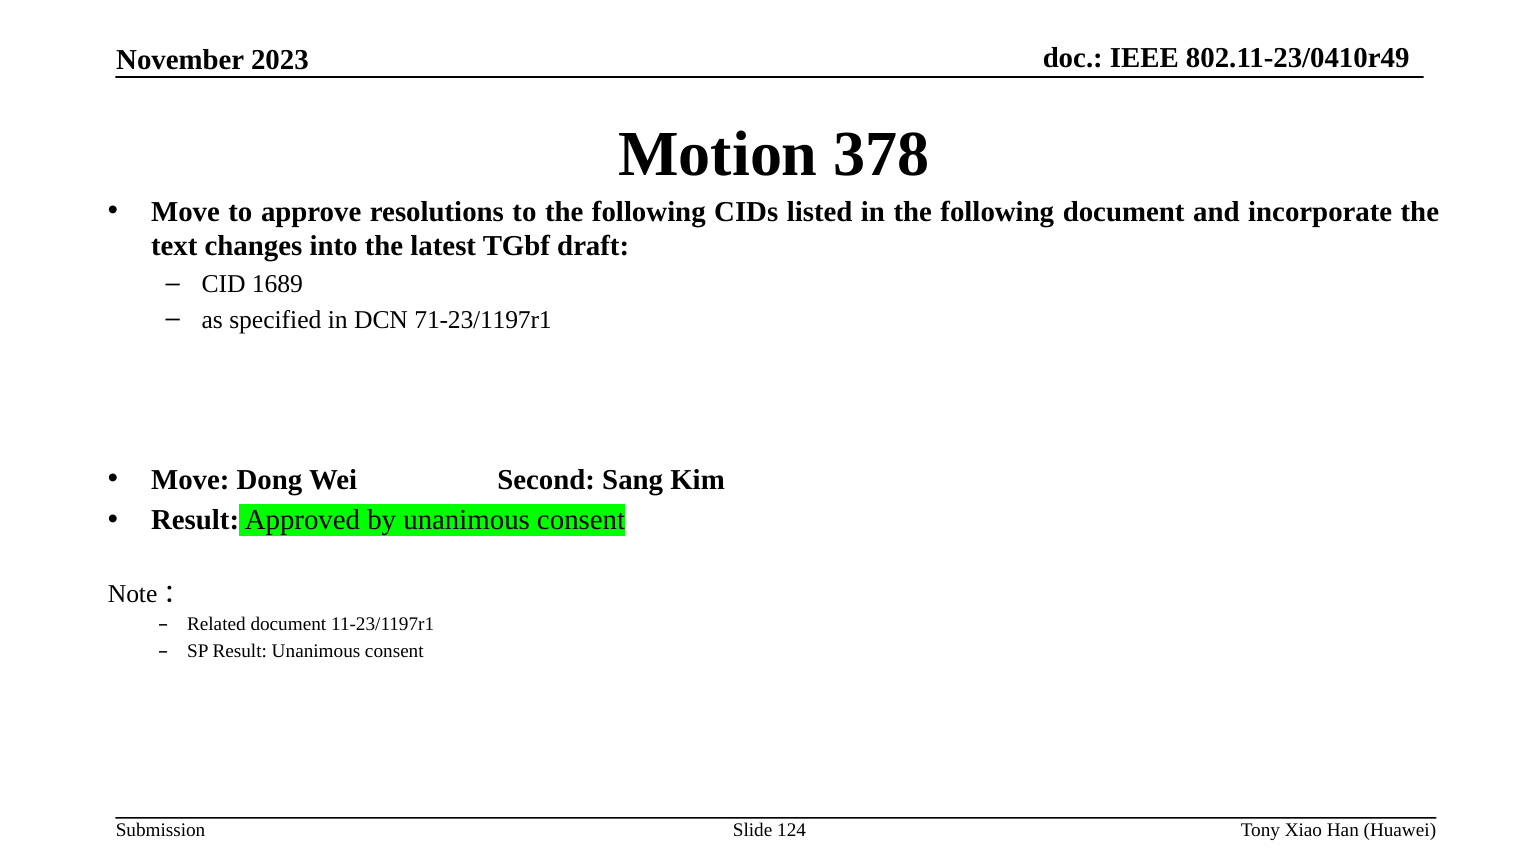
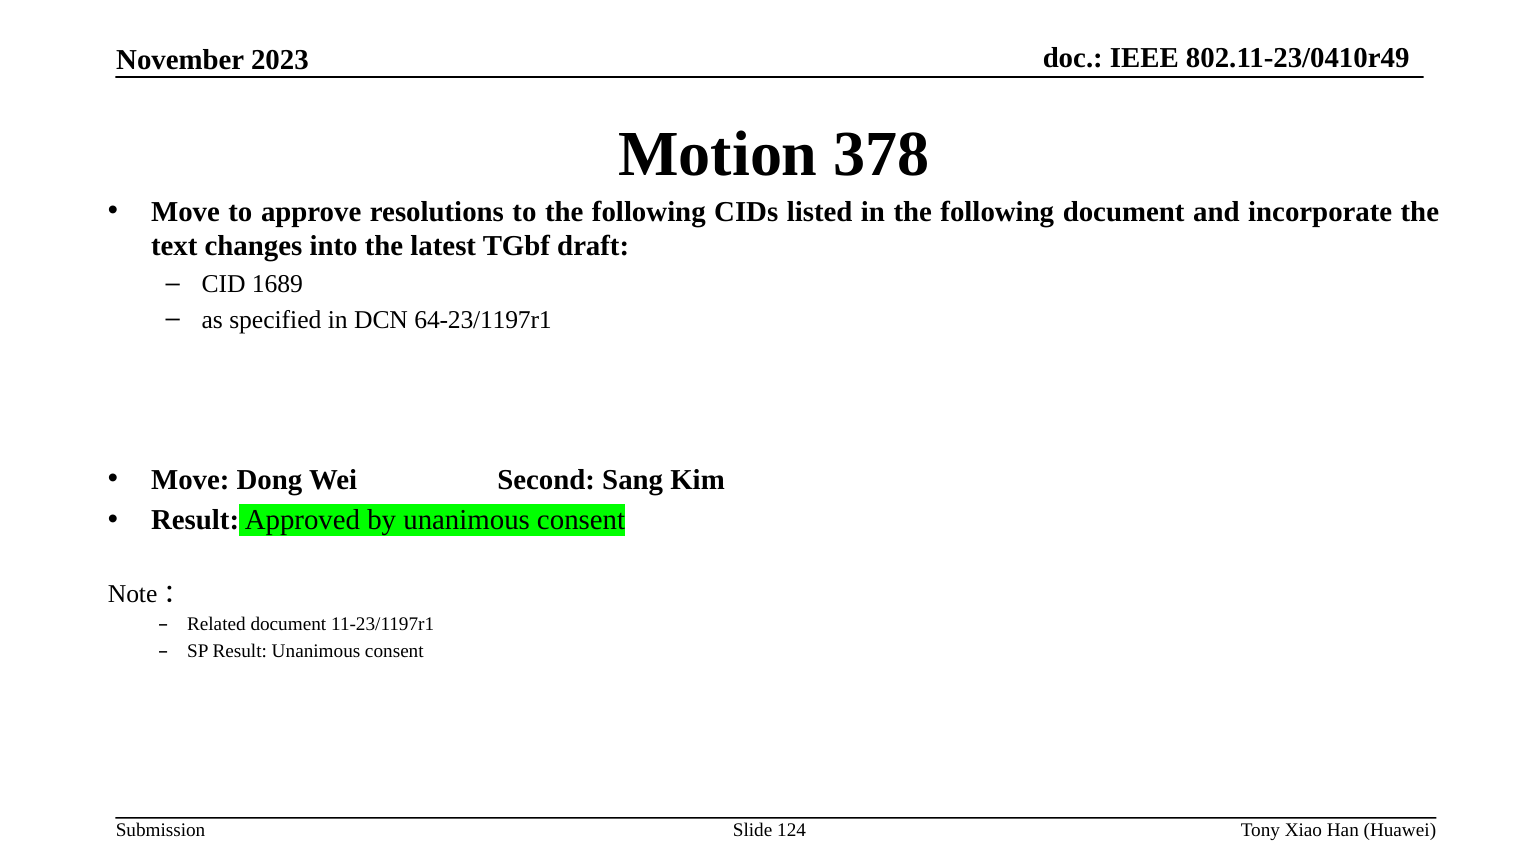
71-23/1197r1: 71-23/1197r1 -> 64-23/1197r1 (483, 320)
